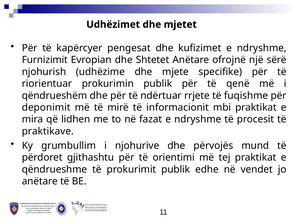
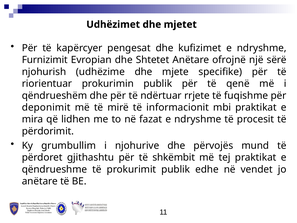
praktikave: praktikave -> përdorimit (48, 131)
orientimi: orientimi -> shkëmbit (174, 157)
